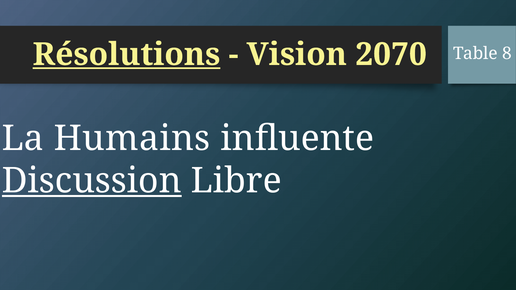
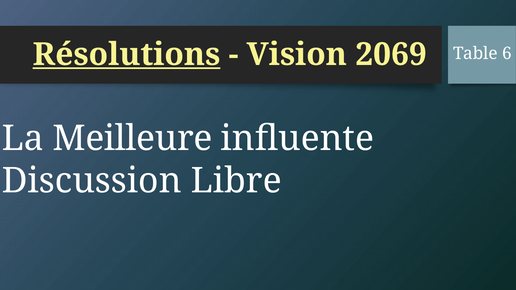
2070: 2070 -> 2069 (391, 55)
8: 8 -> 6 (507, 54)
Humains: Humains -> Meilleure (132, 138)
Discussion underline: present -> none (92, 181)
